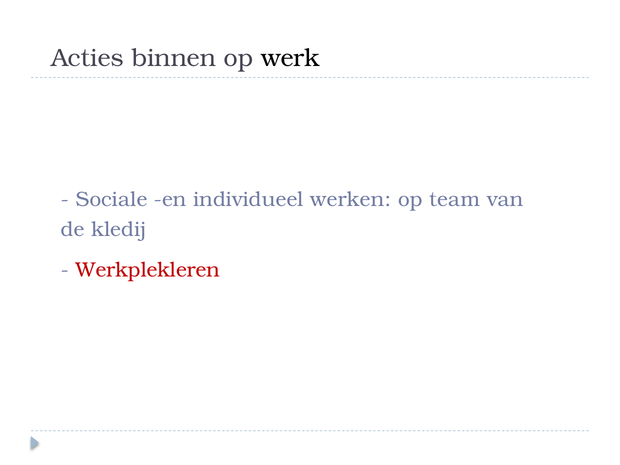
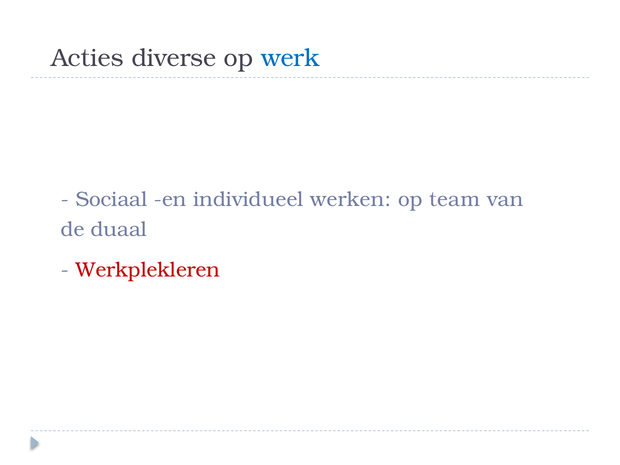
binnen: binnen -> diverse (174, 58)
werk colour: black -> blue (291, 58)
Sociale: Sociale -> Sociaal (112, 199)
kledij: kledij -> duaal (119, 230)
